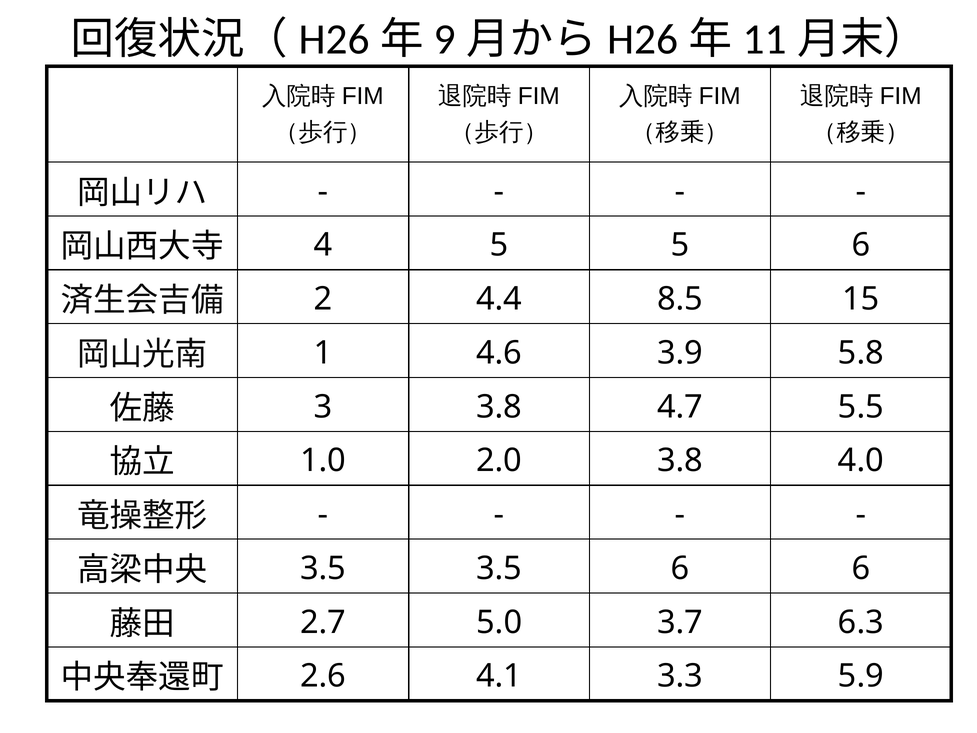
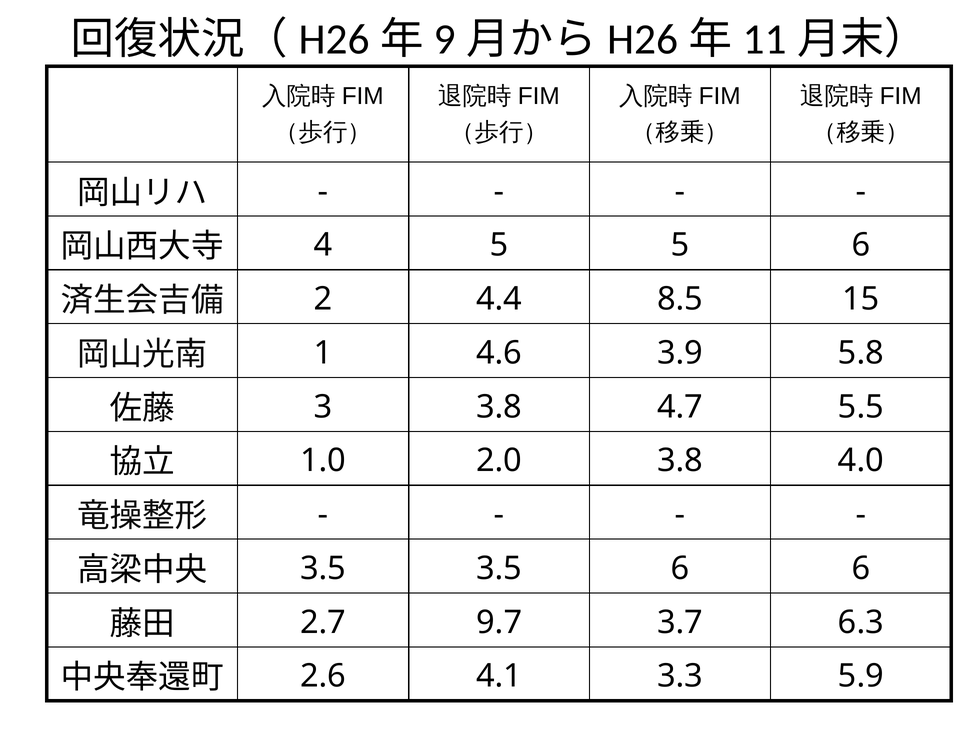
5.0: 5.0 -> 9.7 (499, 622)
